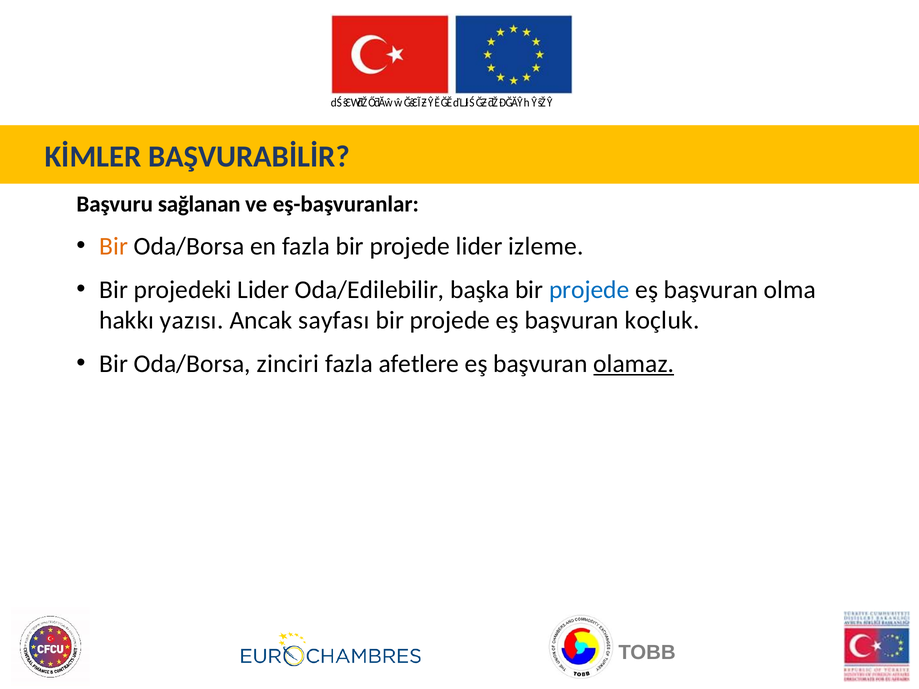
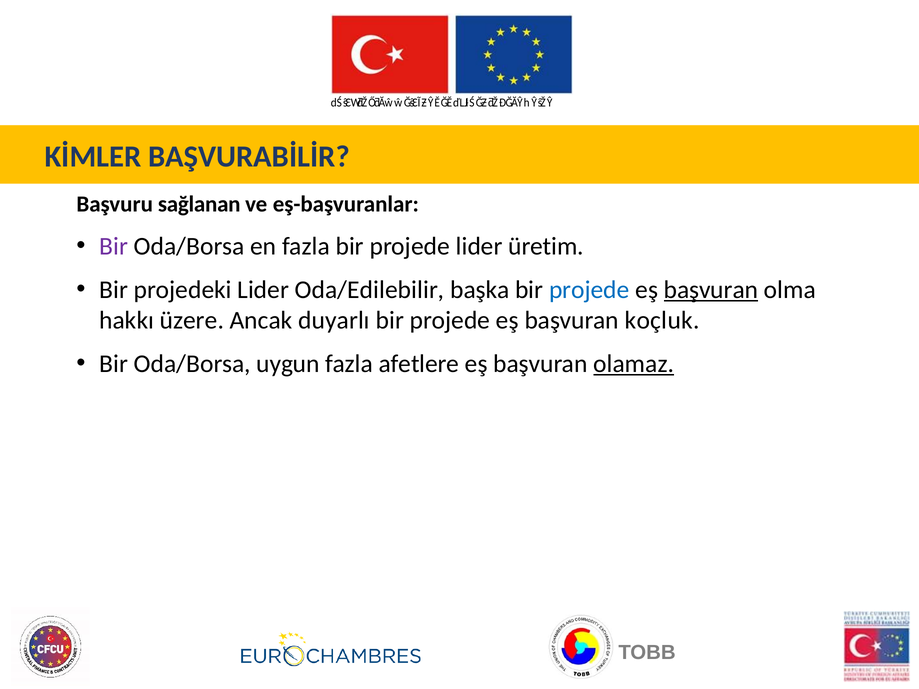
Bir colour: orange -> purple (114, 246)
izleme: izleme -> üretim (546, 246)
başvuran underline: none -> present (711, 290)
yazısı: yazısı -> üzere (192, 320)
sayfası: sayfası -> duyarlı (334, 320)
zinciri: zinciri -> uygun (288, 364)
